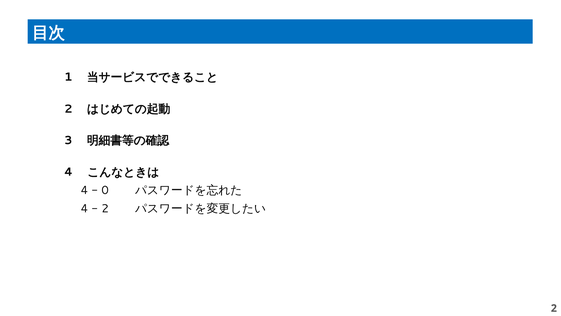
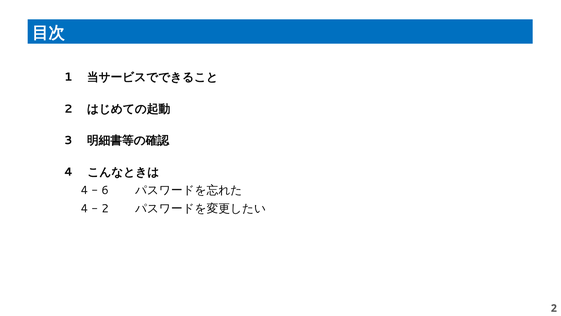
0: 0 -> 6 (105, 190)
